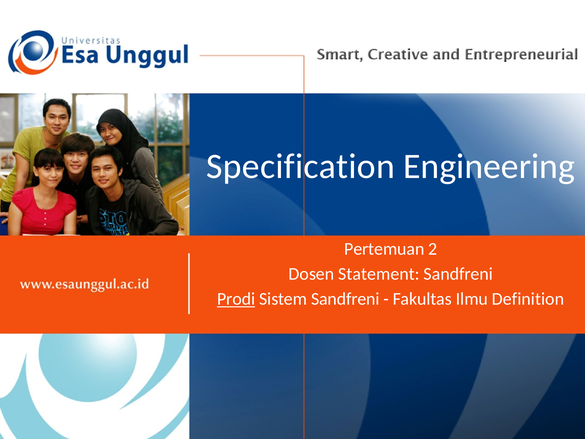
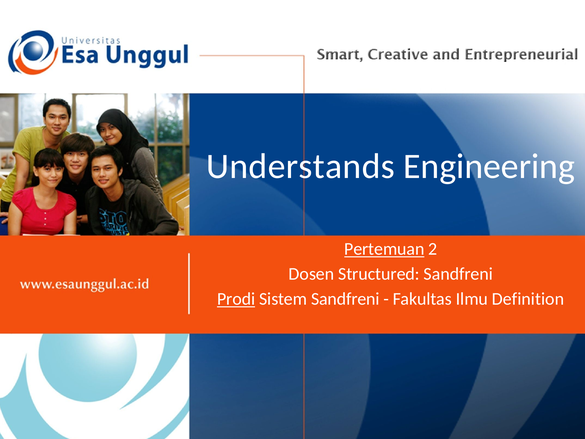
Specification: Specification -> Understands (301, 166)
Pertemuan underline: none -> present (384, 249)
Statement: Statement -> Structured (379, 274)
